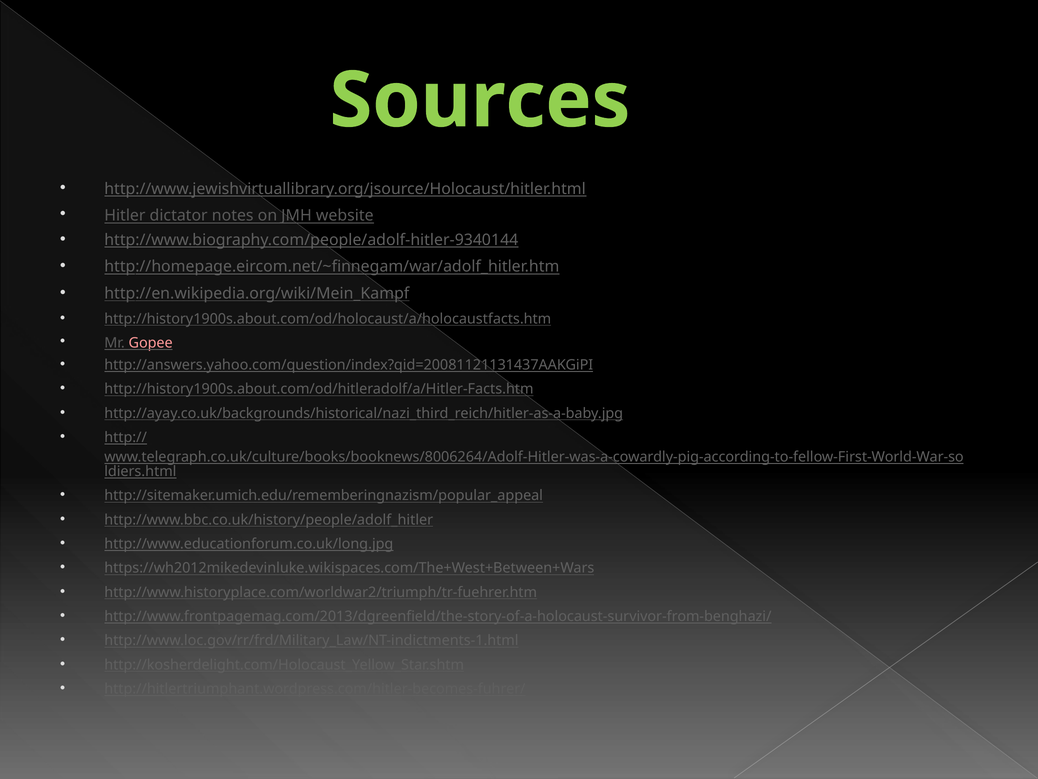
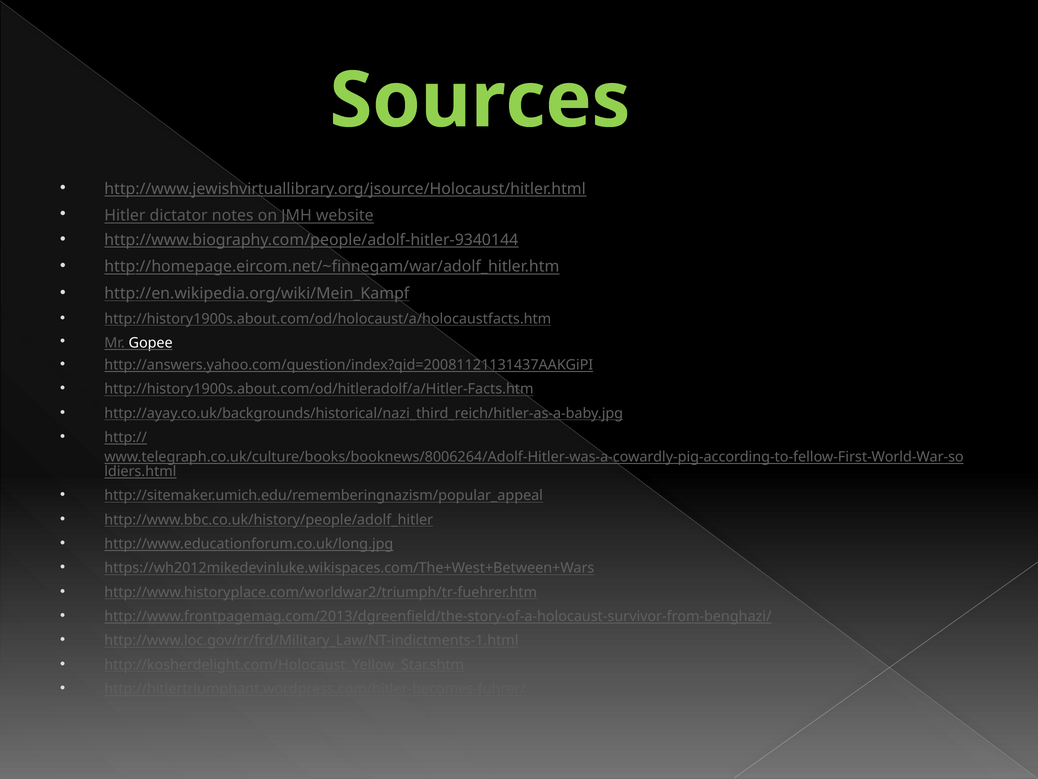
Gopee colour: pink -> white (151, 343)
